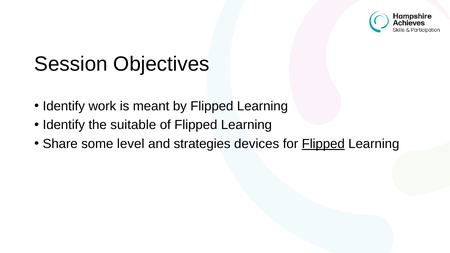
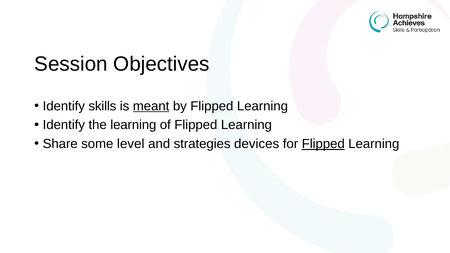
work: work -> skills (102, 106)
meant underline: none -> present (151, 106)
the suitable: suitable -> learning (133, 125)
